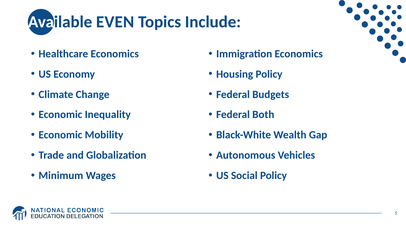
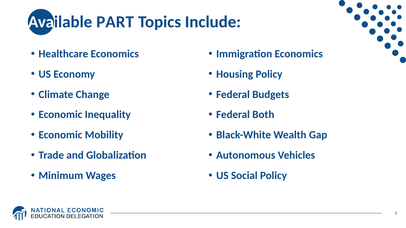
EVEN: EVEN -> PART (115, 22)
